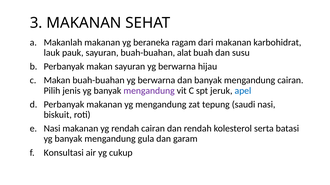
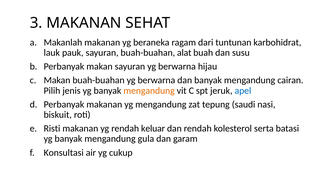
dari makanan: makanan -> tuntunan (233, 43)
mengandung colour: purple -> orange (149, 91)
Nasi: Nasi -> Risti (52, 129)
rendah cairan: cairan -> keluar (153, 129)
